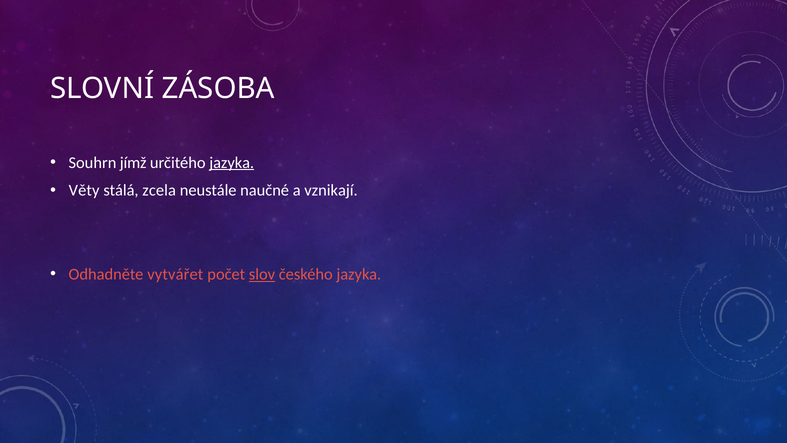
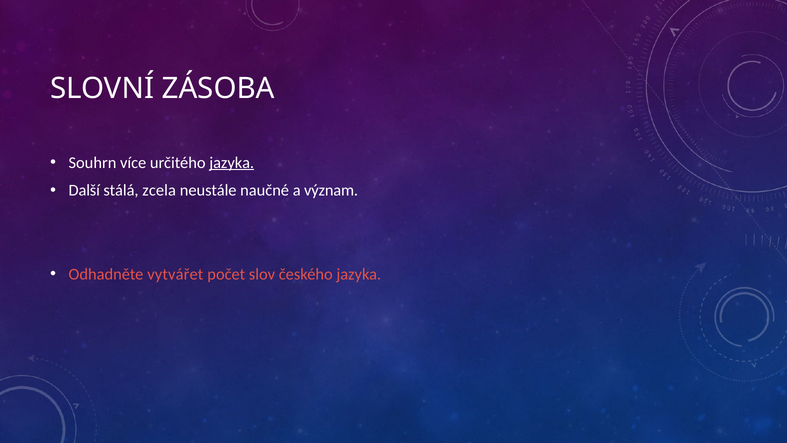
jímž: jímž -> více (133, 163)
Věty: Věty -> Další (84, 190)
vznikají: vznikají -> význam (331, 190)
slov underline: present -> none (262, 274)
